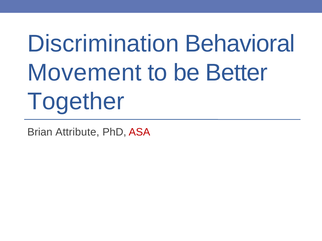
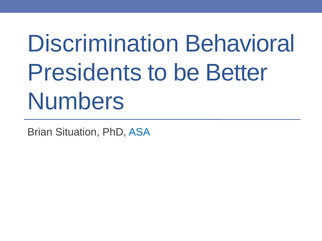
Movement: Movement -> Presidents (85, 73)
Together: Together -> Numbers (76, 102)
Attribute: Attribute -> Situation (77, 132)
ASA colour: red -> blue (139, 132)
